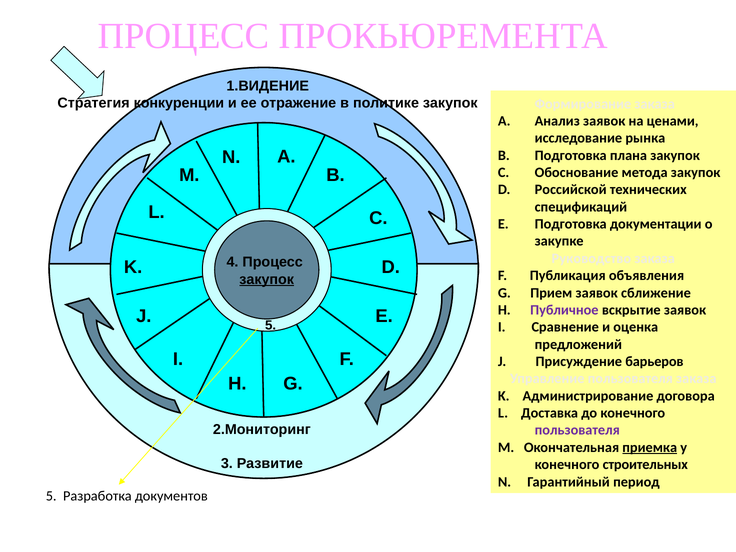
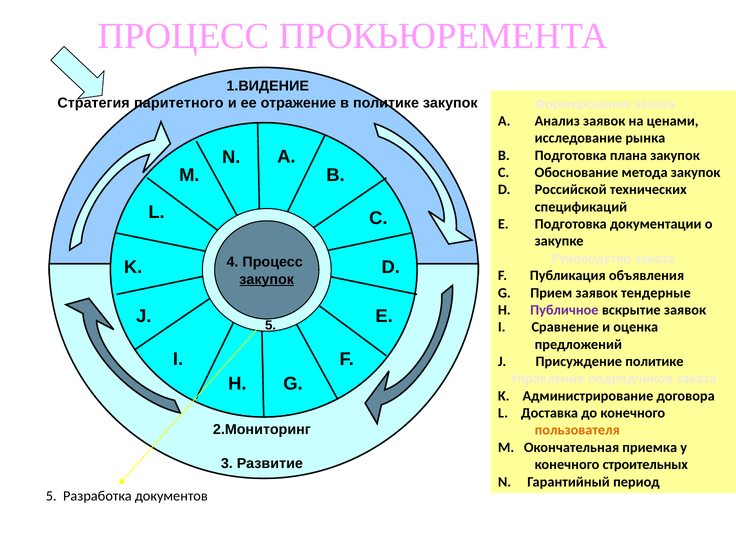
конкуренции: конкуренции -> паритетного (179, 103)
сближение: сближение -> тендерные (656, 293)
Присуждение барьеров: барьеров -> политике (654, 362)
Управление пользователя: пользователя -> подрядчиков (630, 379)
пользователя colour: purple -> orange (577, 430)
приемка underline: present -> none (650, 447)
